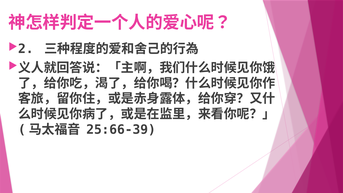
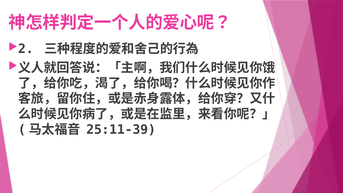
25:66-39: 25:66-39 -> 25:11-39 (121, 130)
